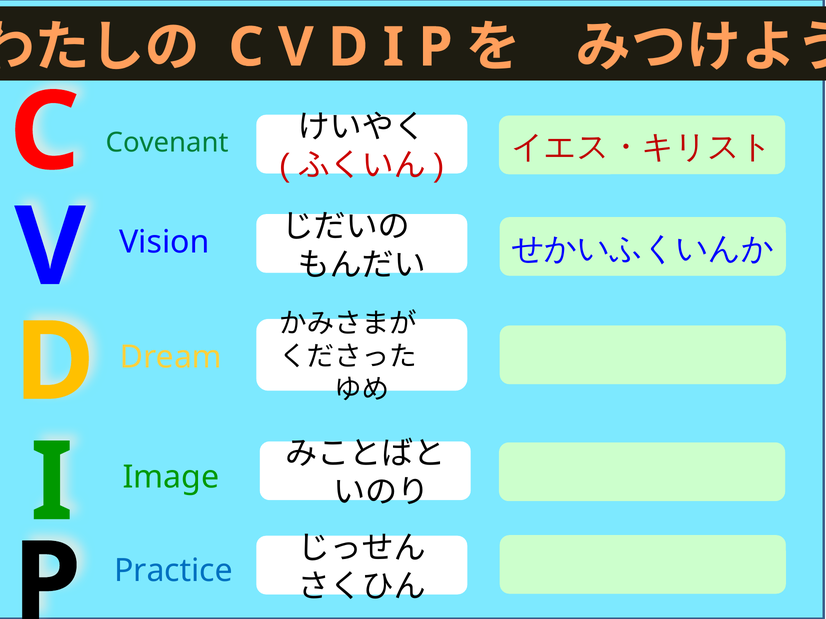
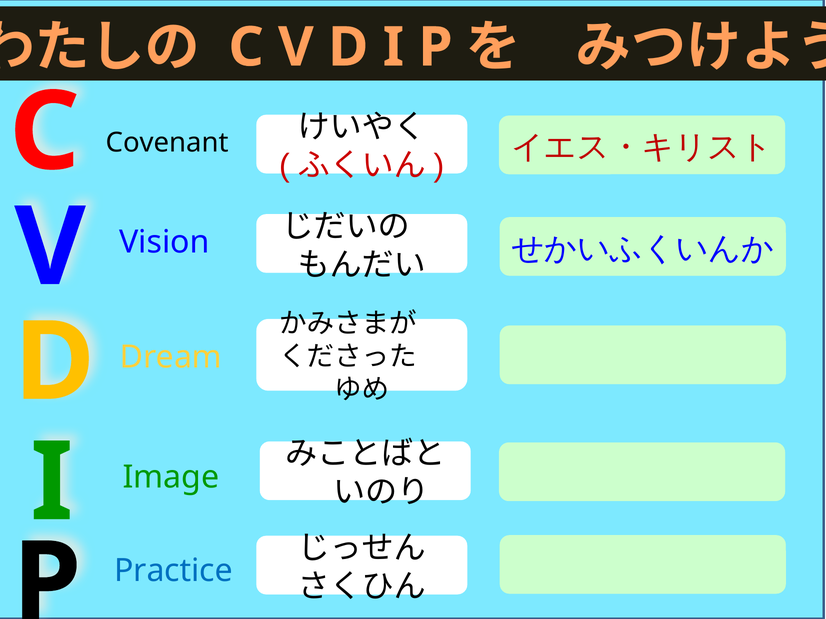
Covenant colour: green -> black (167, 143)
